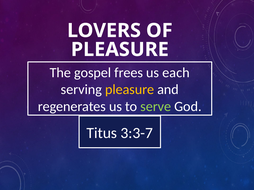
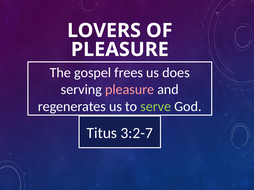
each: each -> does (176, 73)
pleasure colour: yellow -> pink (130, 90)
3:3-7: 3:3-7 -> 3:2-7 (137, 133)
